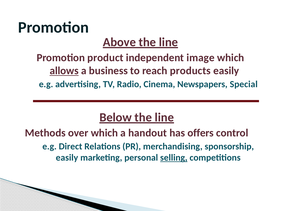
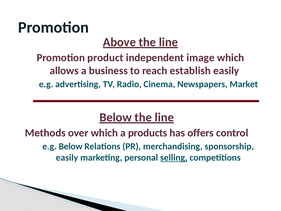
allows underline: present -> none (64, 71)
products: products -> establish (190, 71)
Special: Special -> Market (244, 84)
handout: handout -> products (148, 133)
e.g Direct: Direct -> Below (71, 146)
